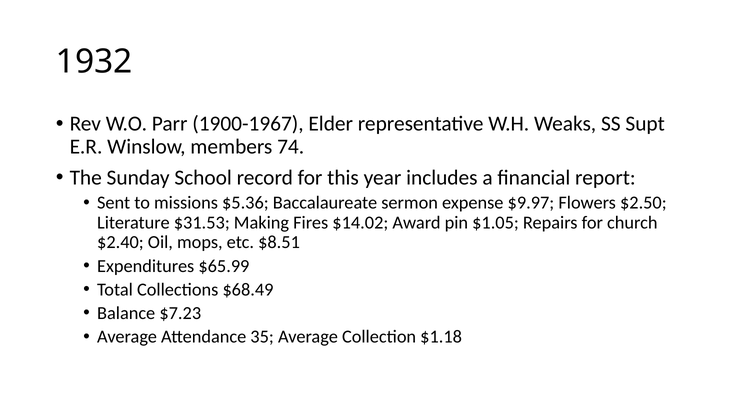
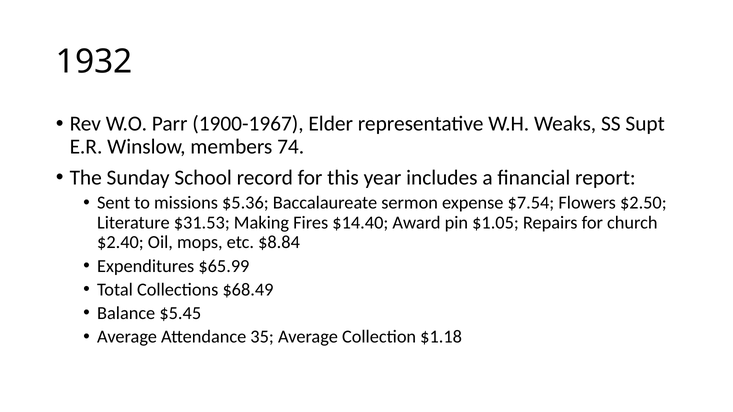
$9.97: $9.97 -> $7.54 (531, 203)
$14.02: $14.02 -> $14.40 (360, 223)
$8.51: $8.51 -> $8.84 (279, 243)
$7.23: $7.23 -> $5.45 (180, 313)
